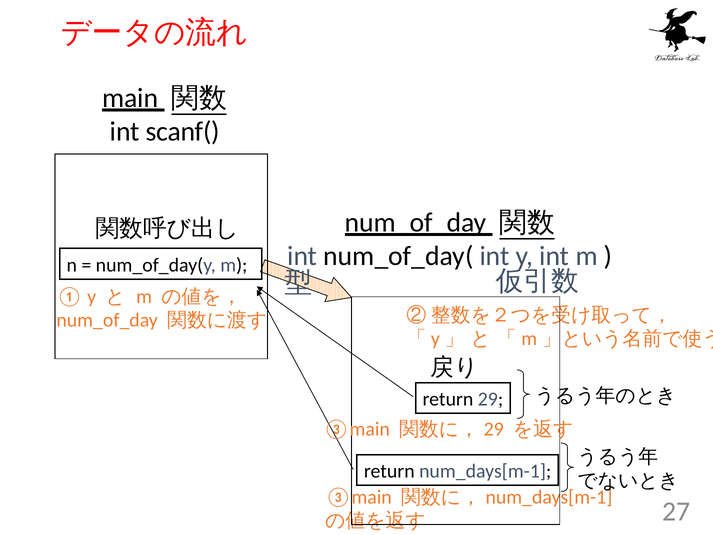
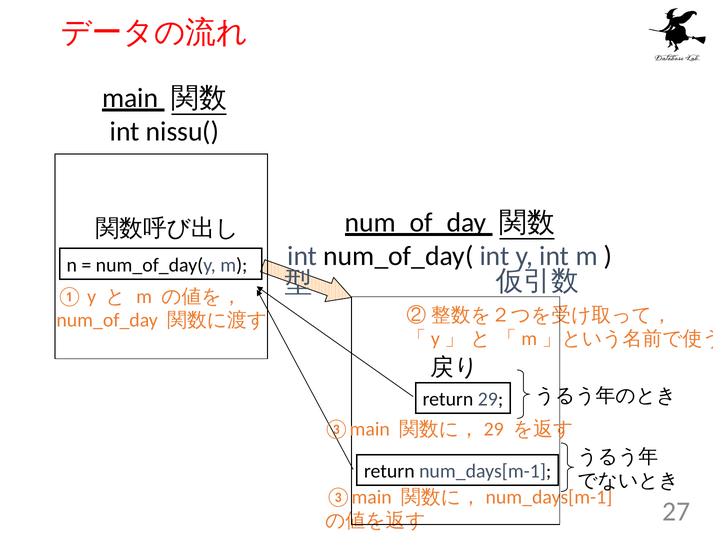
scanf(: scanf( -> nissu( (183, 131)
